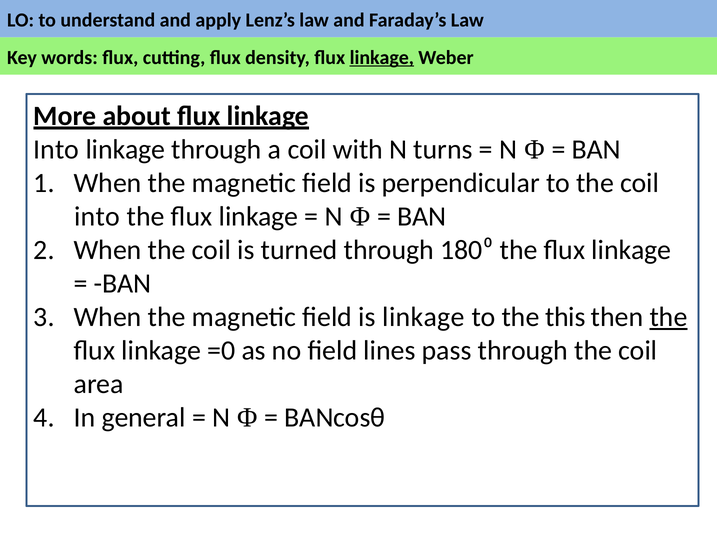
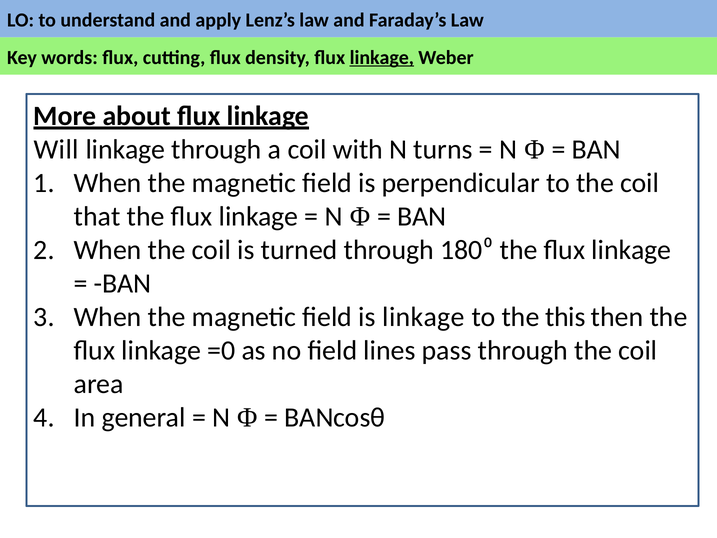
Into: Into -> Will (56, 149)
into: into -> that (97, 216)
the underline: present -> none (668, 317)
